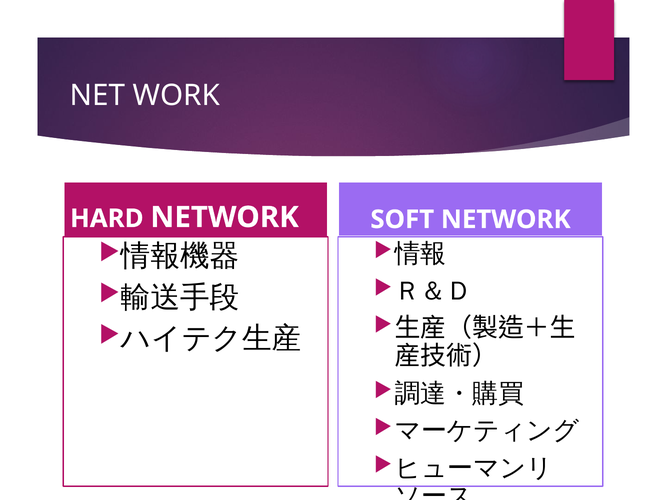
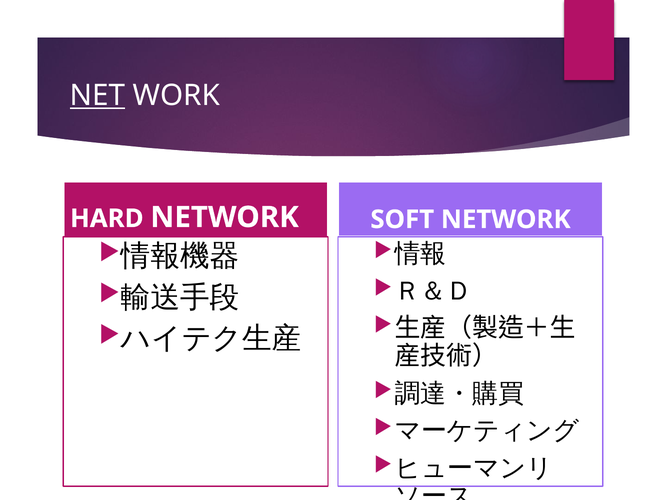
NET underline: none -> present (97, 95)
